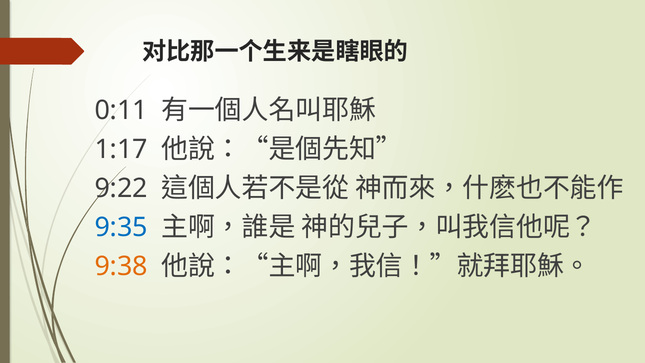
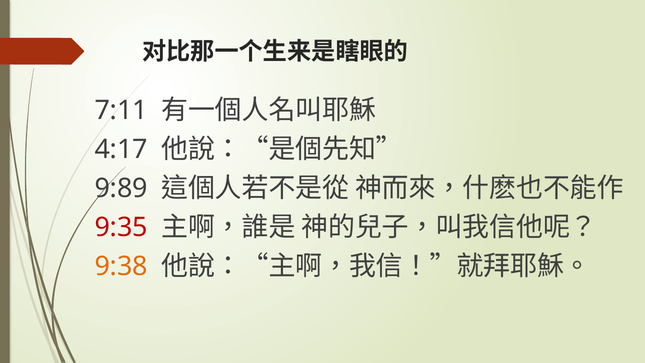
0:11: 0:11 -> 7:11 (121, 110)
1:17: 1:17 -> 4:17 (121, 149)
9:22: 9:22 -> 9:89 (121, 188)
9:35 colour: blue -> red (121, 227)
